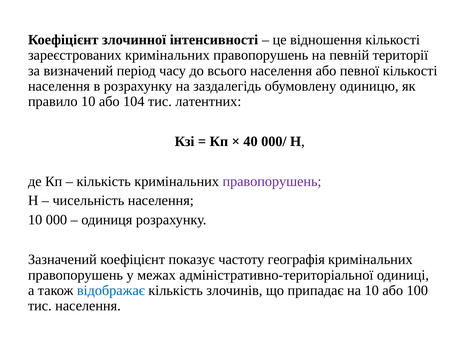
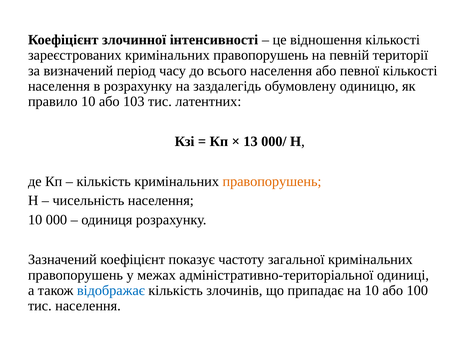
104: 104 -> 103 (134, 102)
40: 40 -> 13 (251, 142)
правопорушень colour: purple -> orange (272, 182)
географія: географія -> загальної (296, 260)
